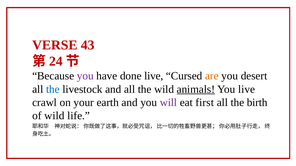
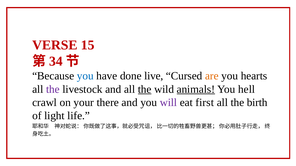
43: 43 -> 15 (88, 45)
24: 24 -> 34 (56, 62)
you colour: purple -> blue (85, 76)
desert: desert -> hearts (254, 76)
the colour: blue -> purple (53, 89)
the underline: none -> present (145, 89)
You live: live -> hell (247, 89)
earth: earth -> there (108, 103)
of wild: wild -> light (54, 116)
